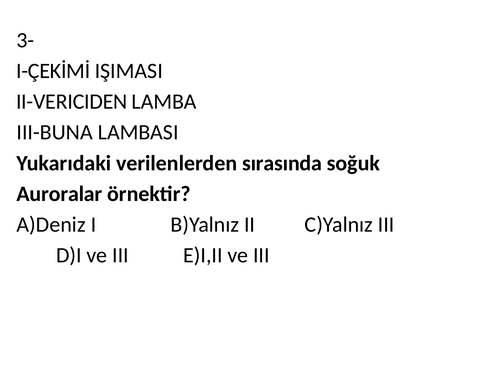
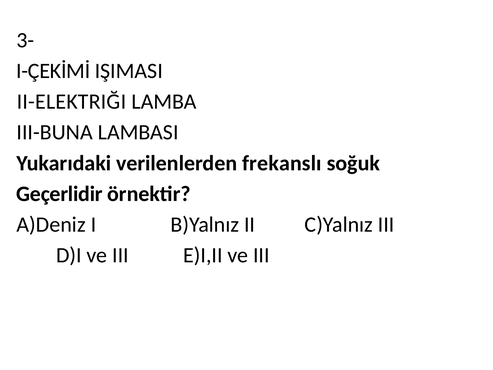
II-VERICIDEN: II-VERICIDEN -> II-ELEKTRIĞI (71, 102)
sırasında: sırasında -> frekanslı (282, 163)
Auroralar: Auroralar -> Geçerlidir (59, 194)
